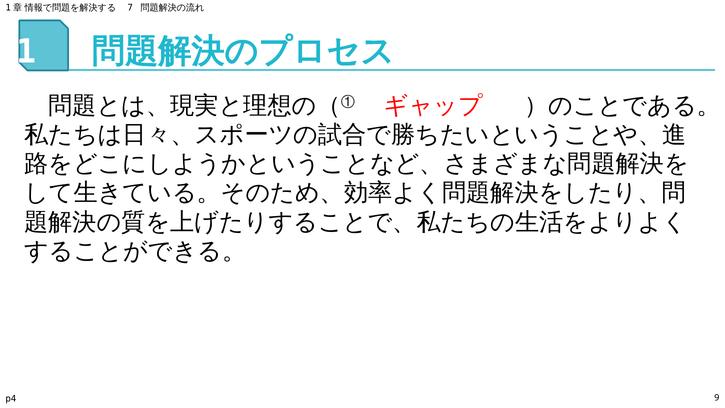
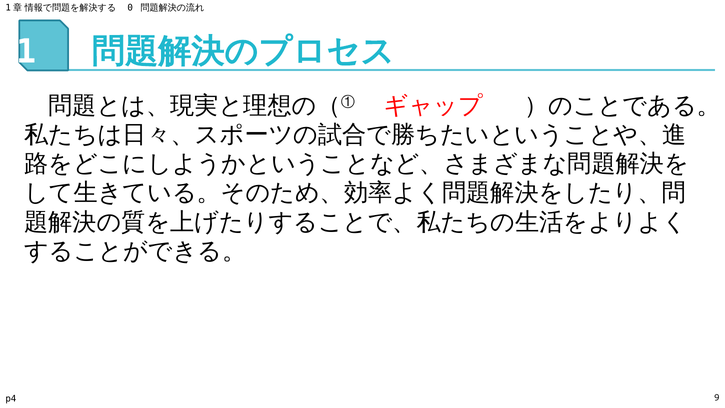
7: 7 -> 0 (130, 8)
